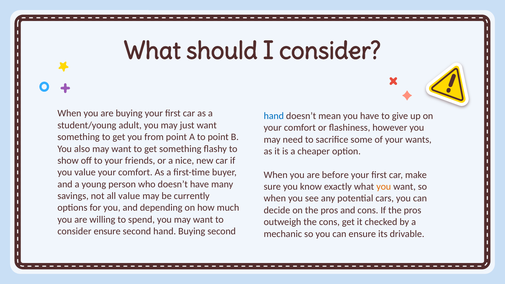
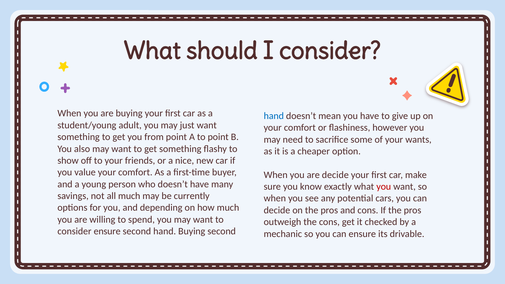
are before: before -> decide (335, 175)
you colour: orange -> red (384, 187)
all value: value -> much (129, 196)
